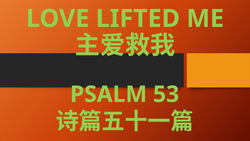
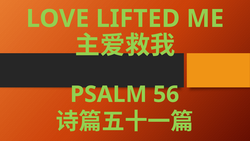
53: 53 -> 56 (166, 94)
